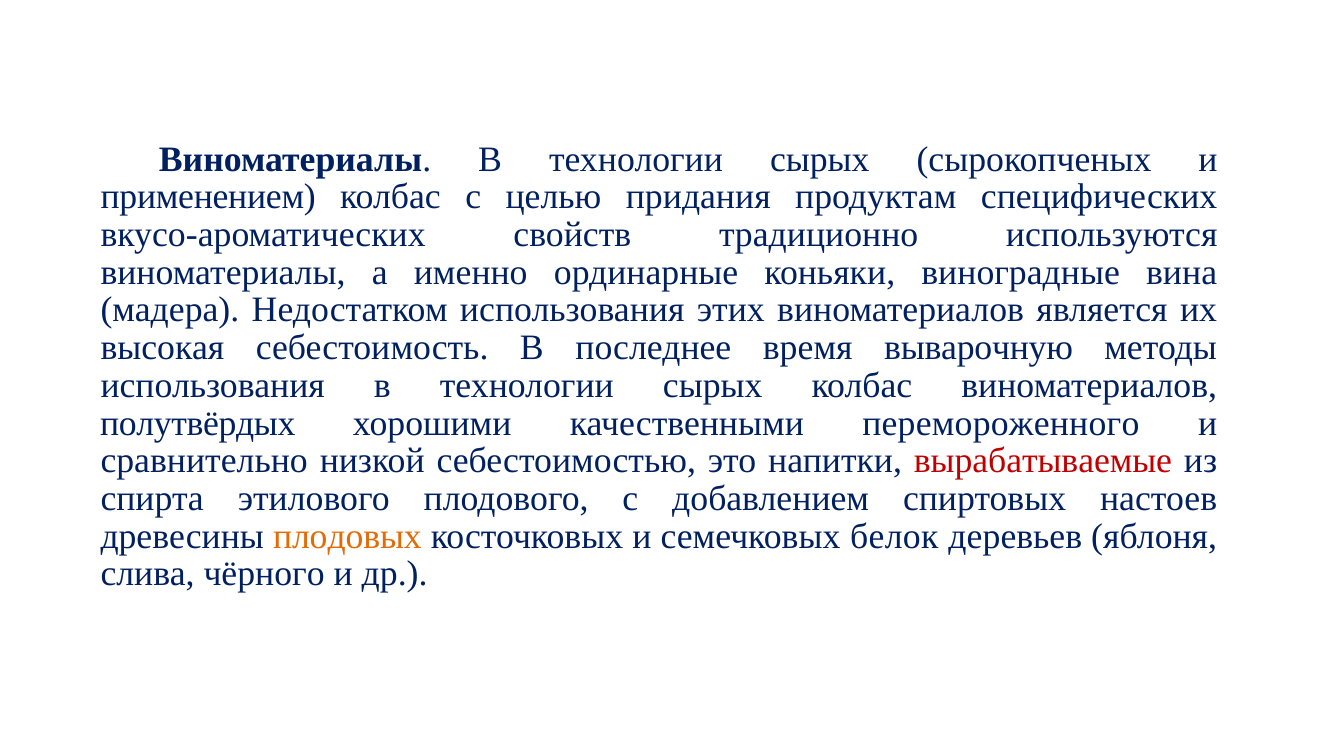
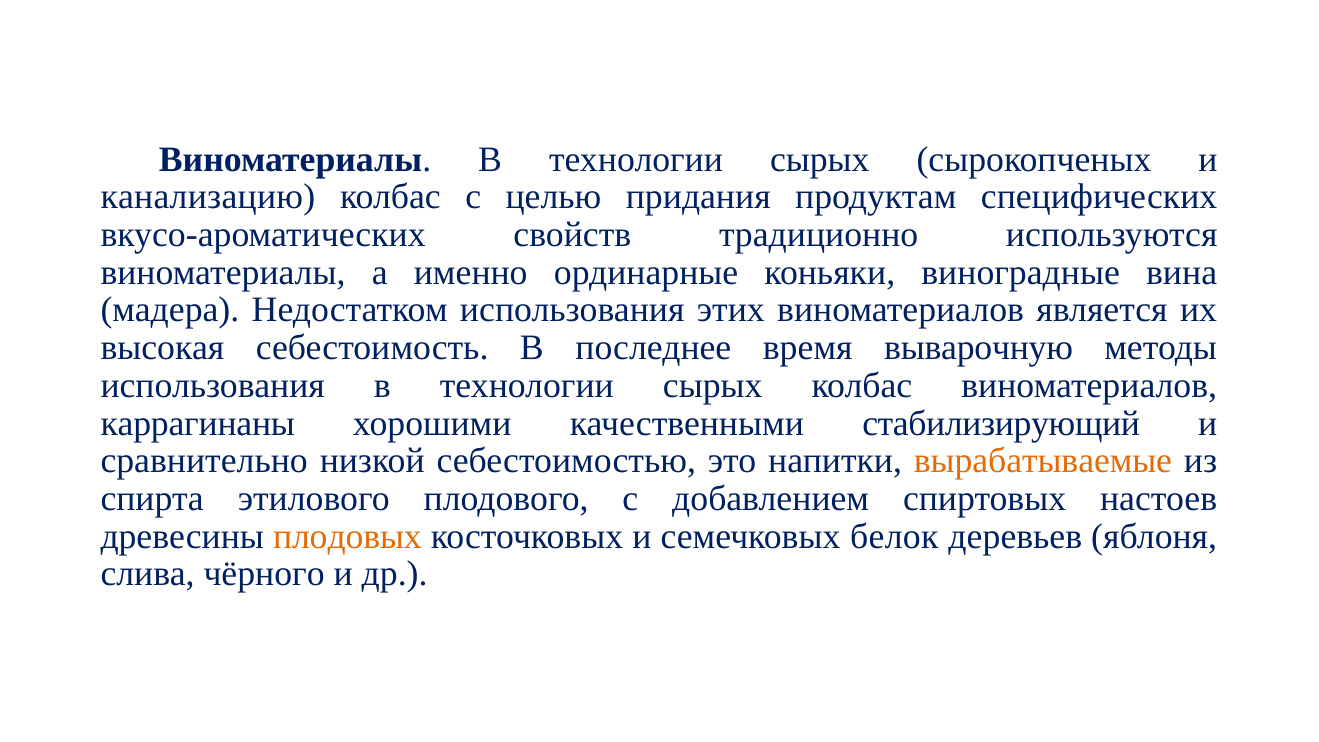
применением: применением -> канализацию (208, 197)
полутвёрдых: полутвёрдых -> каррагинаны (198, 423)
перемороженного: перемороженного -> стабилизирующий (1001, 423)
вырабатываемые colour: red -> orange (1043, 461)
